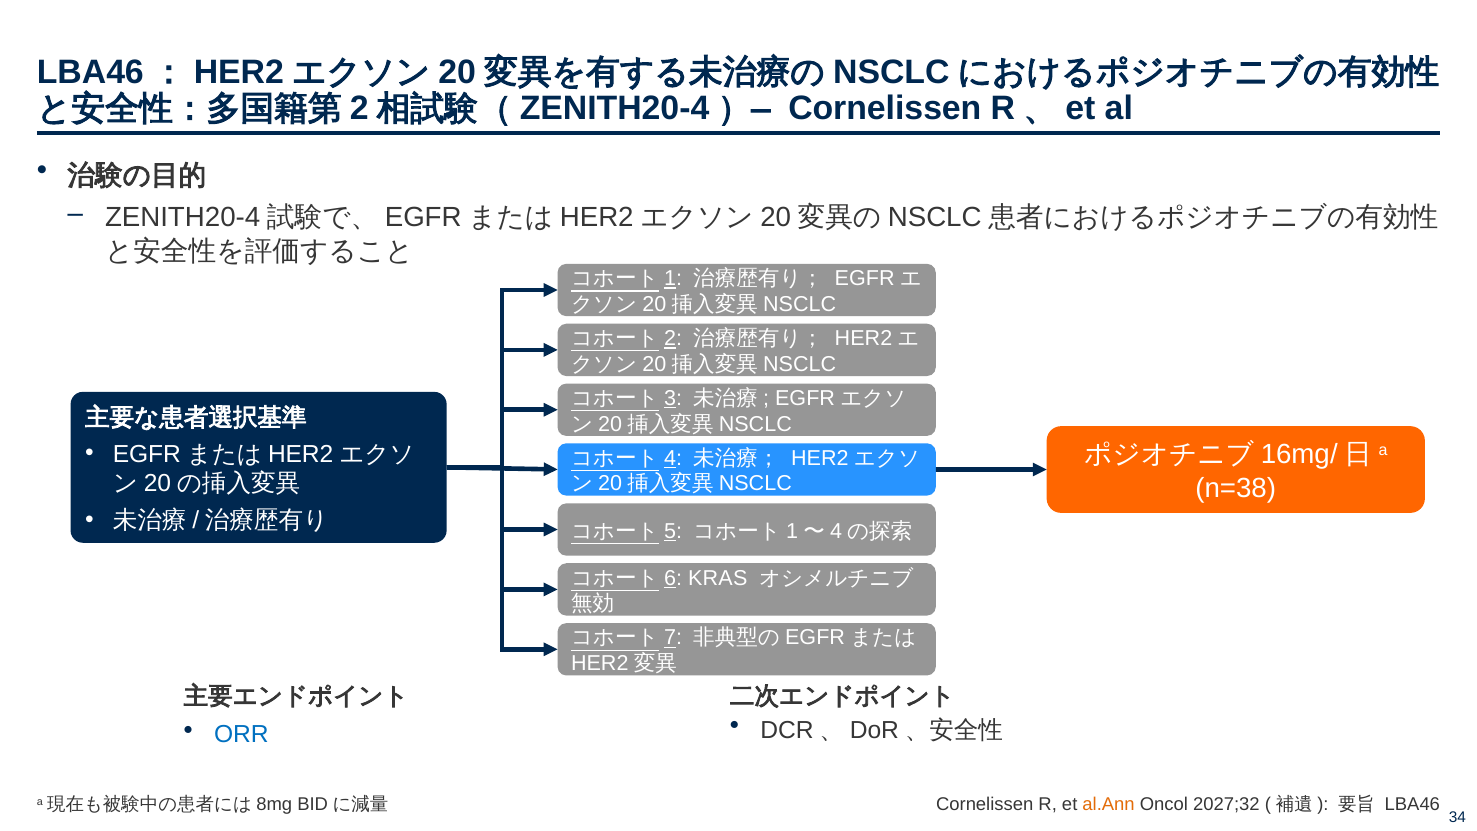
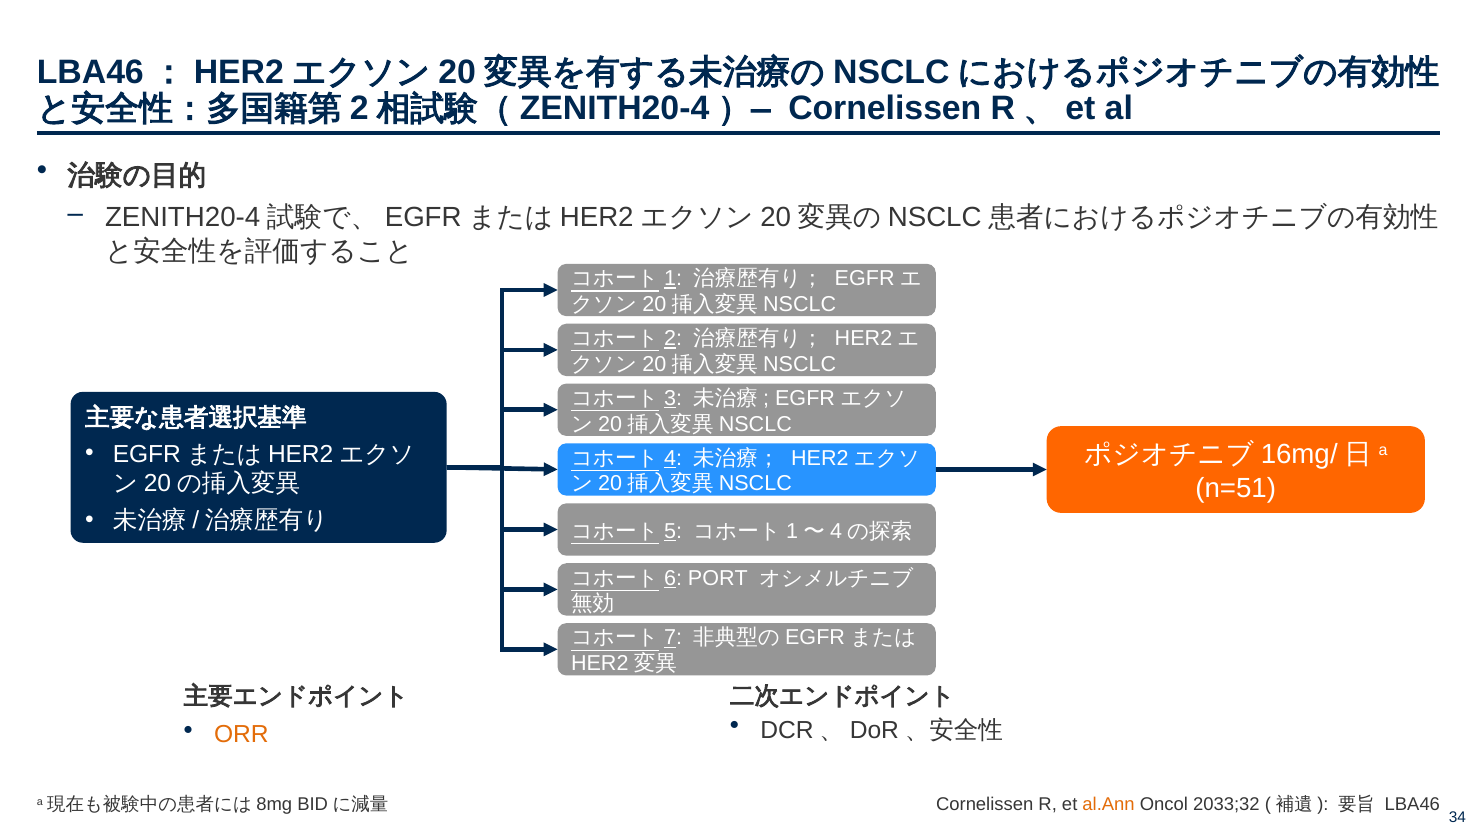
n=38: n=38 -> n=51 (1236, 488)
KRAS: KRAS -> PORT (718, 578)
ORR colour: blue -> orange (241, 735)
2027;32: 2027;32 -> 2033;32 (1226, 804)
